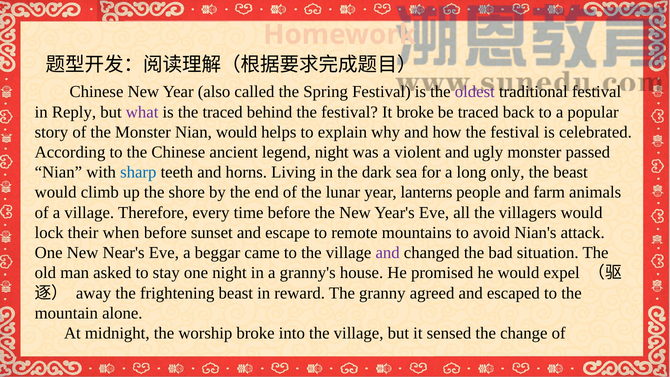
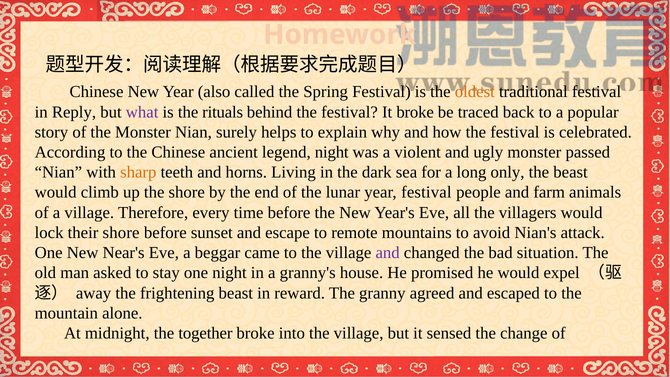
oldest colour: purple -> orange (475, 92)
the traced: traced -> rituals (223, 112)
Nian would: would -> surely (236, 132)
sharp colour: blue -> orange (138, 172)
year lanterns: lanterns -> festival (426, 192)
their when: when -> shore (121, 233)
worship: worship -> together (205, 333)
